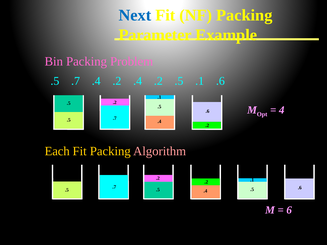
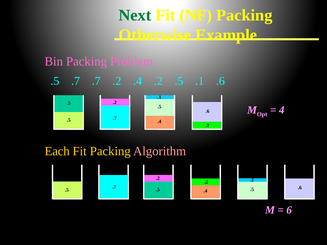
Next colour: blue -> green (135, 15)
Parameter: Parameter -> Otherwise (155, 35)
.7 .4: .4 -> .7 (96, 81)
